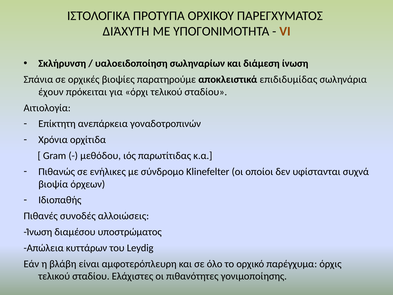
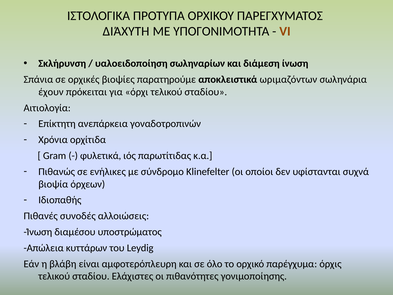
επιδιδυμίδας: επιδιδυμίδας -> ωριμαζόντων (288, 79)
μεθόδου: μεθόδου -> φυλετικά (101, 156)
